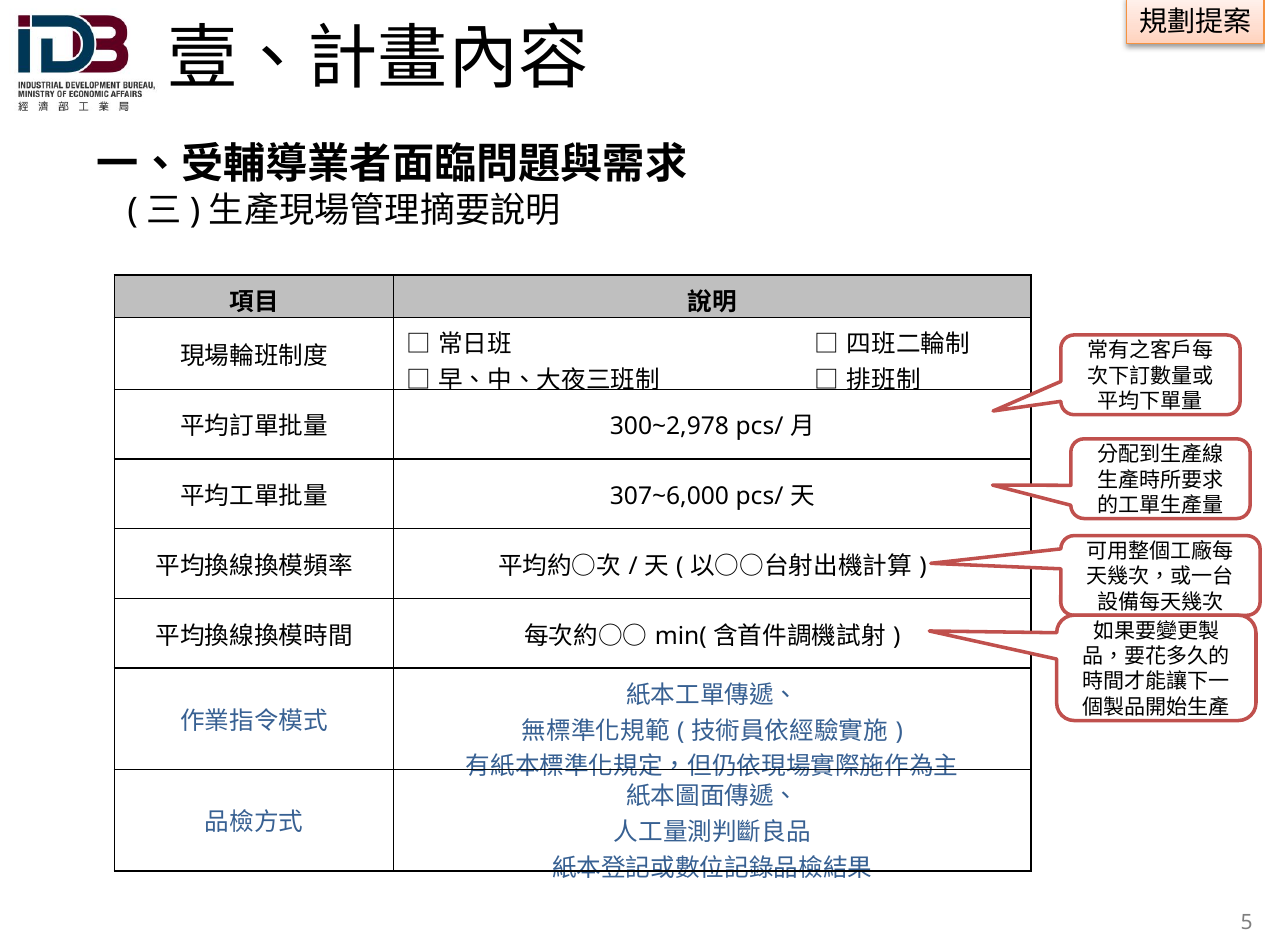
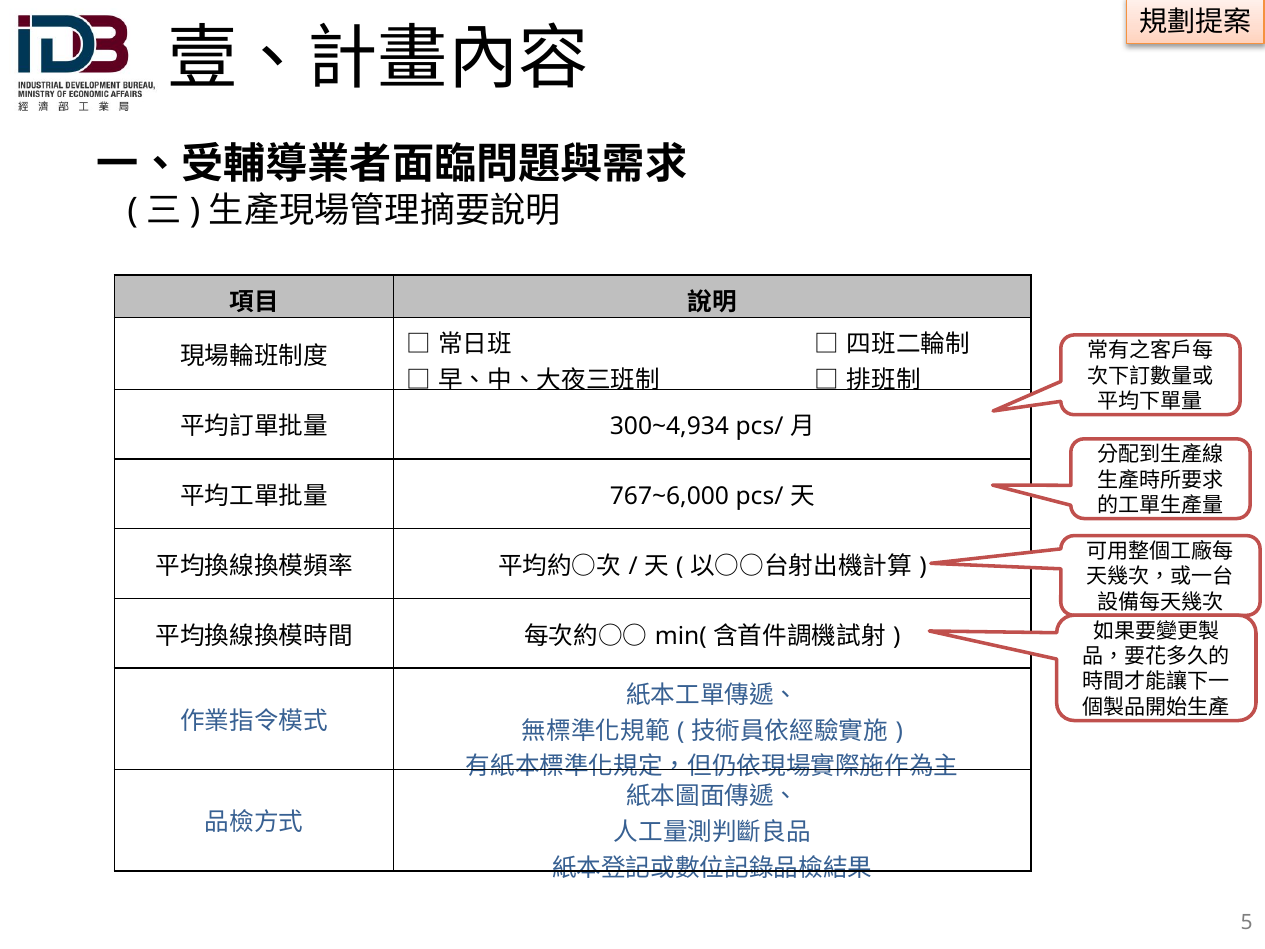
300~2,978: 300~2,978 -> 300~4,934 (669, 427)
307~6,000: 307~6,000 -> 767~6,000 (669, 496)
